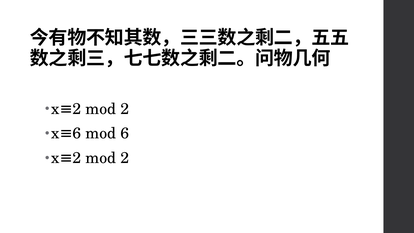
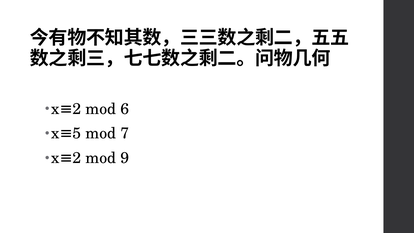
2: 2 -> 6 (125, 109)
6: 6 -> 5 (77, 133)
mod 6: 6 -> 7 (125, 133)
2: 2 -> 9 (125, 158)
